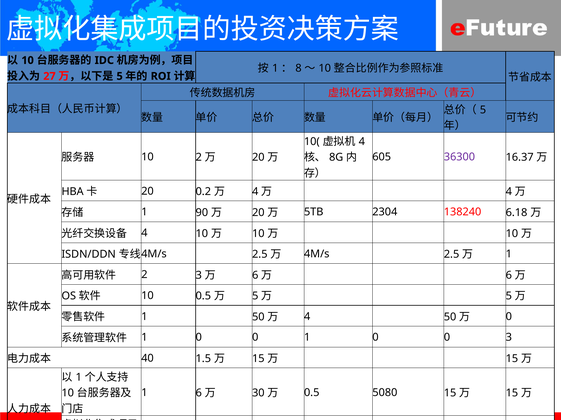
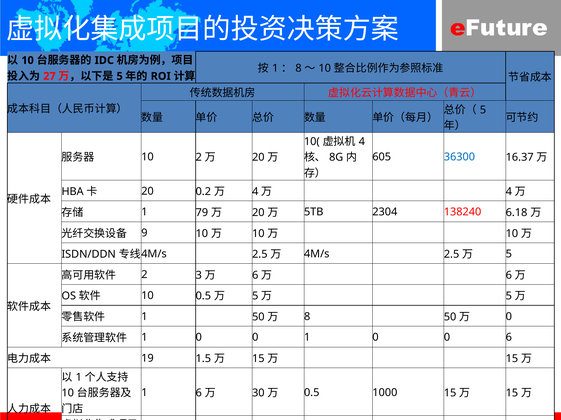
36300 colour: purple -> blue (459, 157)
90: 90 -> 79 (202, 213)
4: 4 -> 9 (144, 233)
1: 1 -> 5 (509, 254)
4: 4 -> 8 (307, 317)
0 3: 3 -> 6 (509, 338)
40: 40 -> 19 (148, 359)
5080: 5080 -> 1000 (385, 393)
